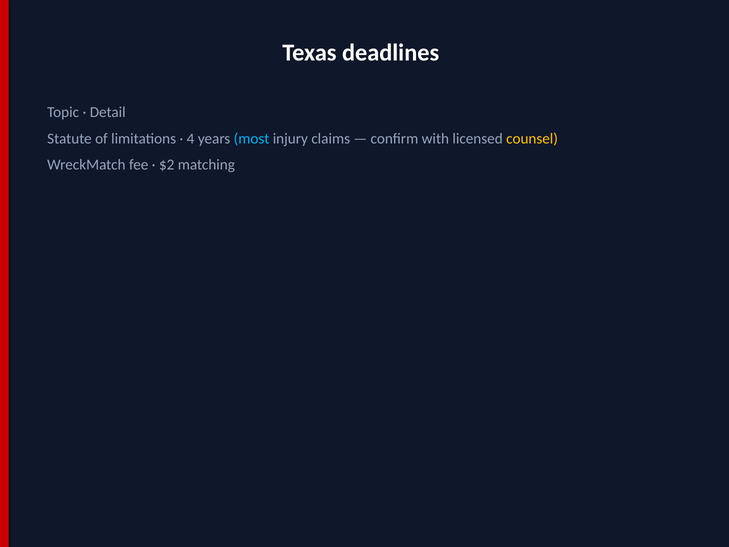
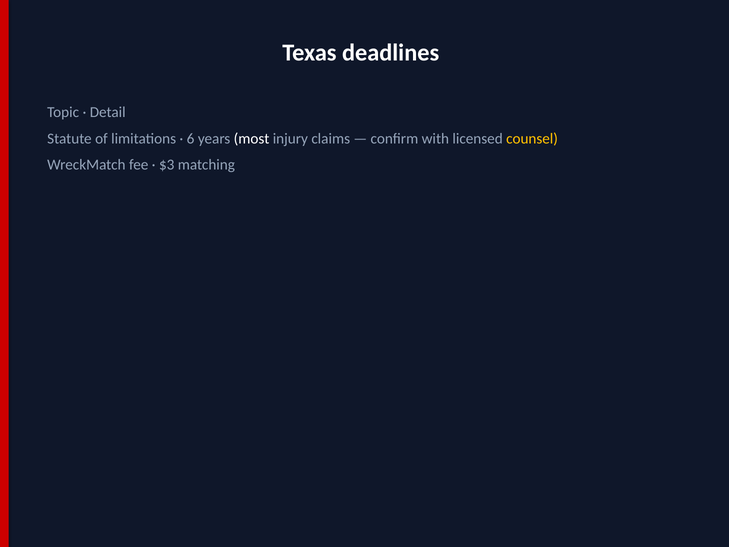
4: 4 -> 6 (191, 138)
most colour: light blue -> white (252, 138)
$2: $2 -> $3 (167, 165)
